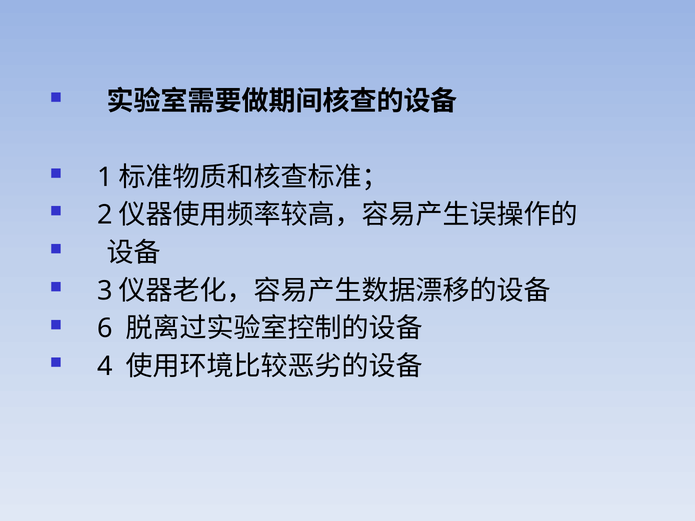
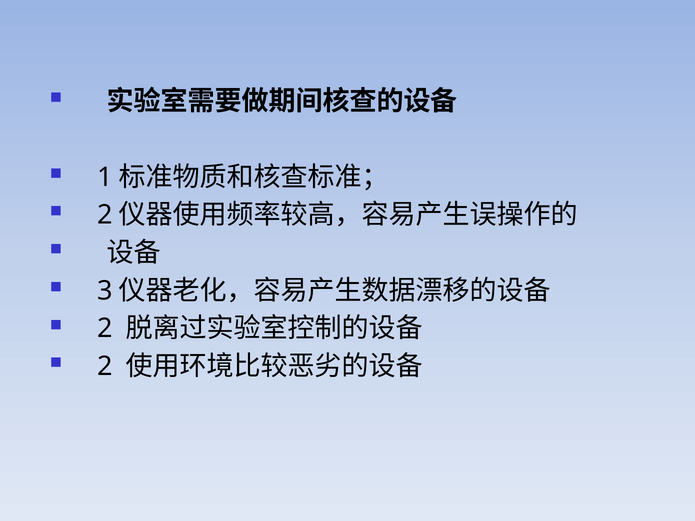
6: 6 -> 2 (105, 329)
4: 4 -> 2 (105, 367)
